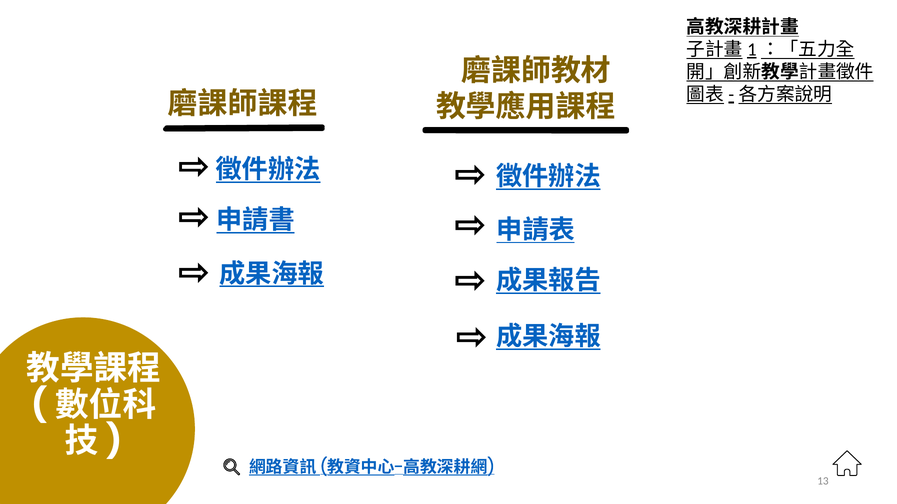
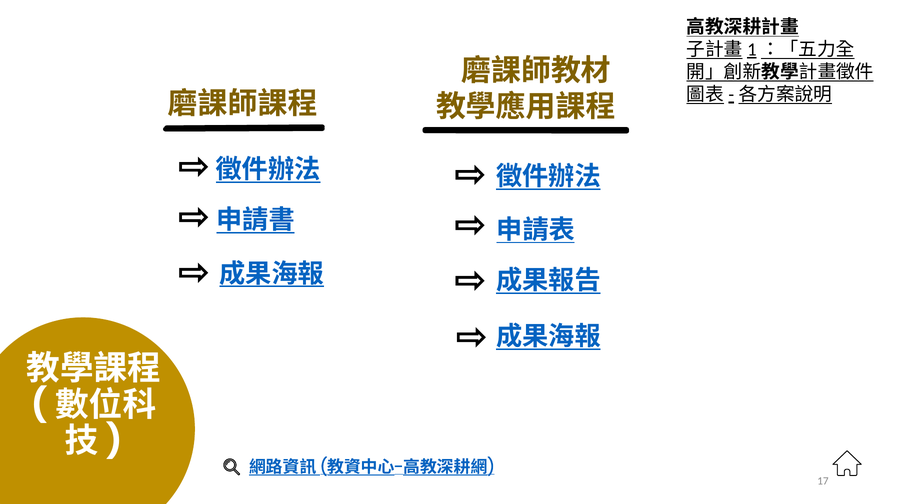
13: 13 -> 17 (823, 482)
